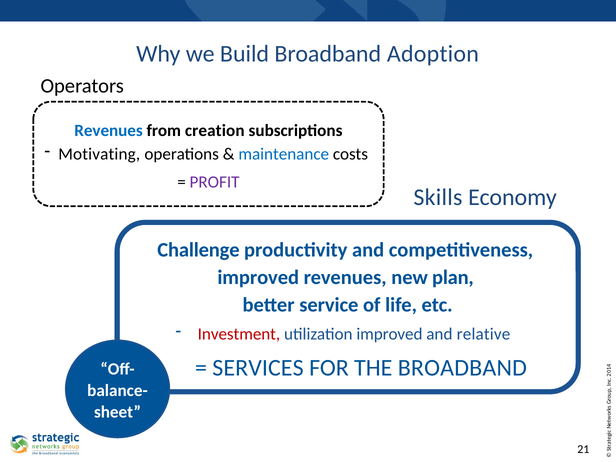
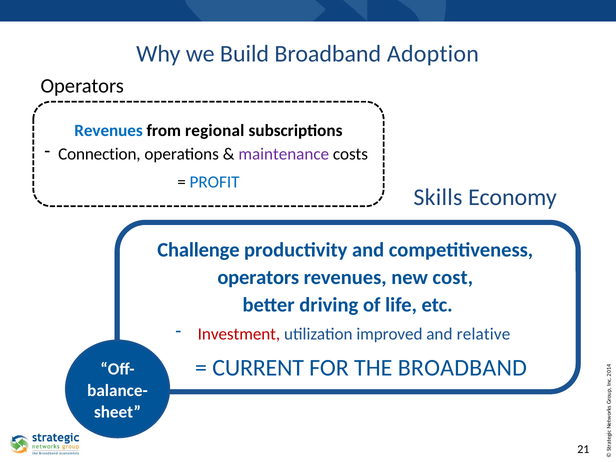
creation: creation -> regional (215, 131)
Motivating: Motivating -> Connection (99, 154)
maintenance colour: blue -> purple (284, 154)
PROFIT colour: purple -> blue (215, 182)
improved: improved -> operators (258, 277)
plan: plan -> cost (453, 277)
service: service -> driving (329, 305)
SERVICES: SERVICES -> CURRENT (258, 368)
